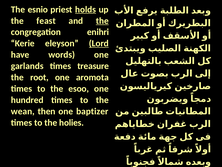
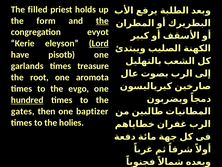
esnio: esnio -> filled (38, 9)
holds underline: present -> none (86, 9)
feast: feast -> form (46, 21)
enihri: enihri -> evyot (98, 32)
words: words -> pisotb (62, 55)
esoo: esoo -> evgo (79, 88)
hundred underline: none -> present (27, 100)
wean: wean -> gates (23, 111)
